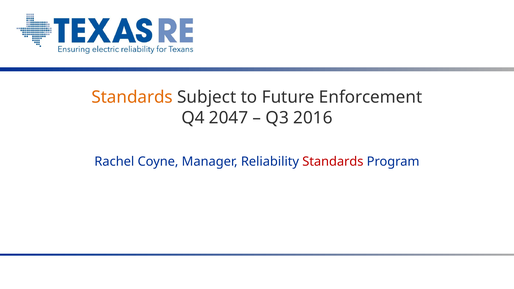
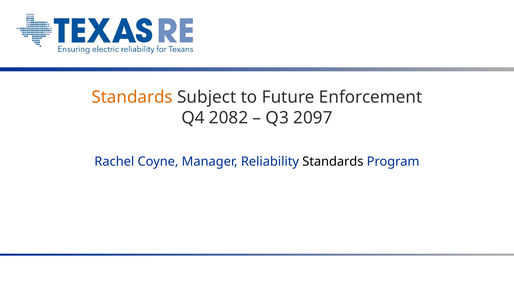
2047: 2047 -> 2082 (229, 118)
2016: 2016 -> 2097 (313, 118)
Standards colour: red -> black (333, 162)
